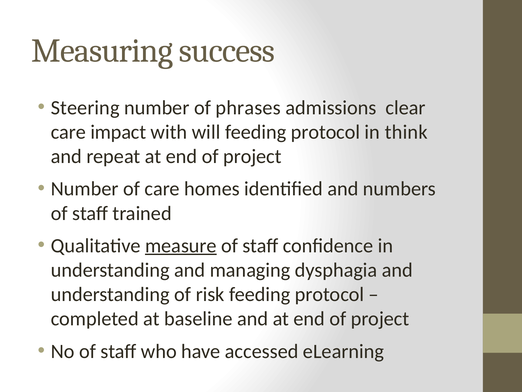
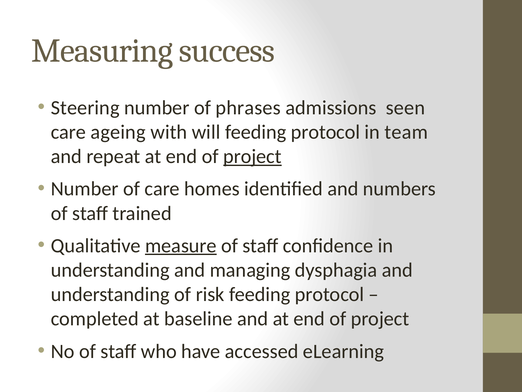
clear: clear -> seen (405, 108)
impact: impact -> ageing (118, 132)
think: think -> team (406, 132)
project underline: none -> present (252, 156)
